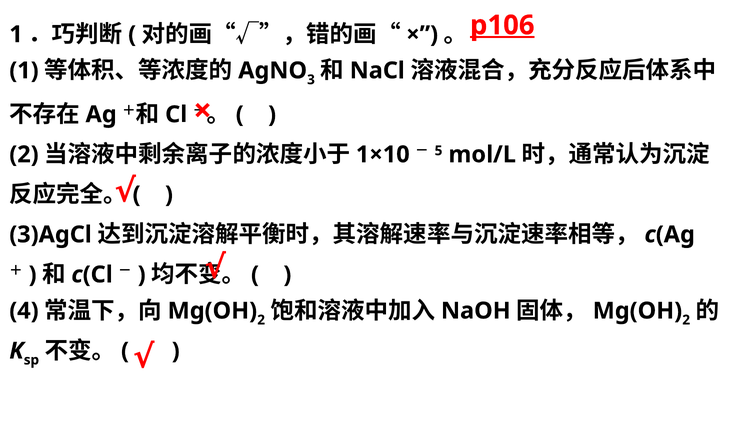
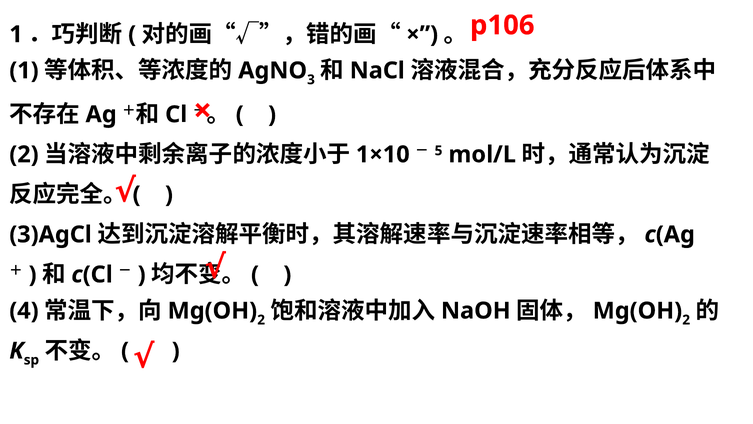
p106 underline: present -> none (502, 25)
